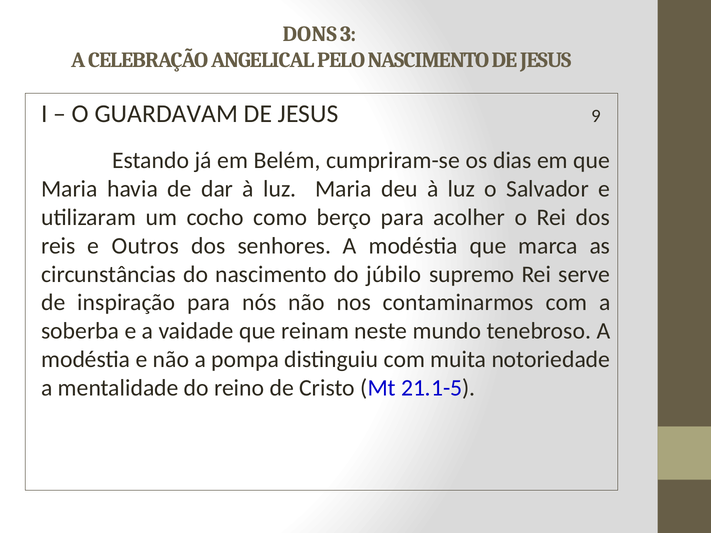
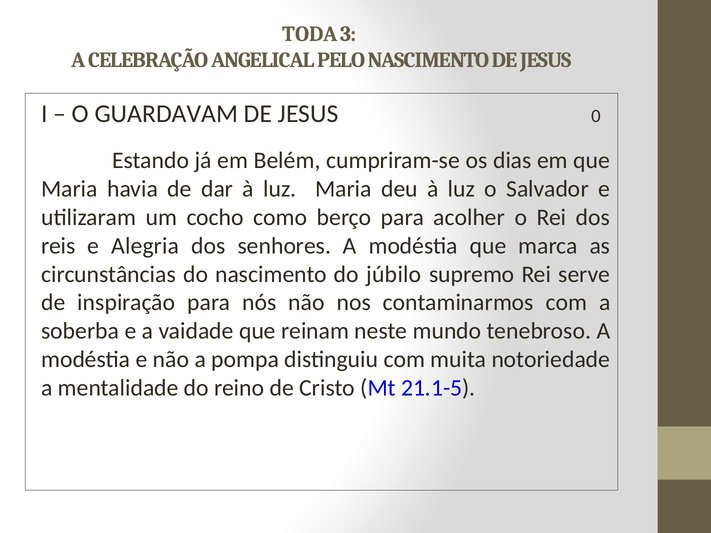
DONS: DONS -> TODA (310, 34)
9: 9 -> 0 (596, 116)
Outros: Outros -> Alegria (145, 246)
